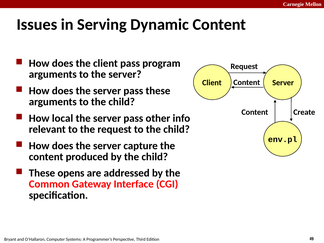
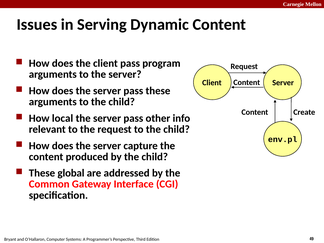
opens: opens -> global (71, 173)
